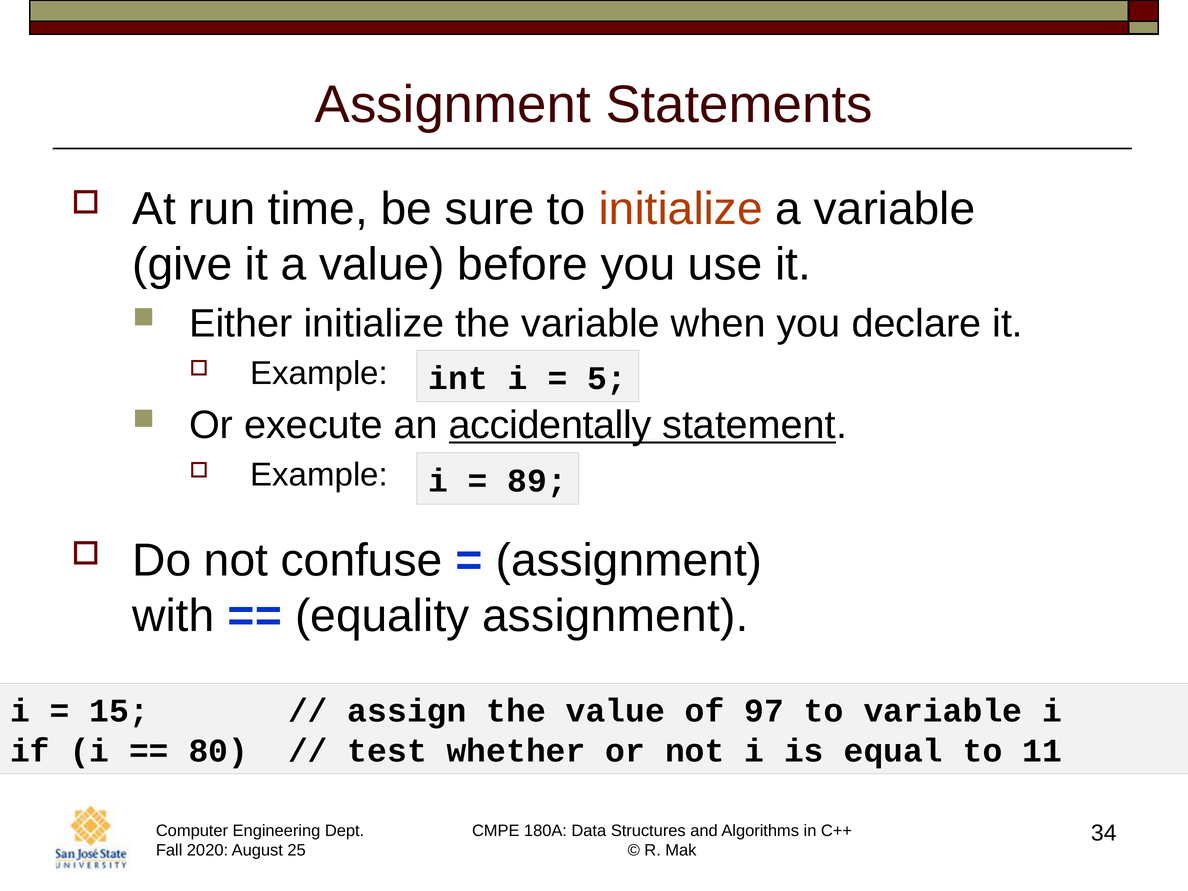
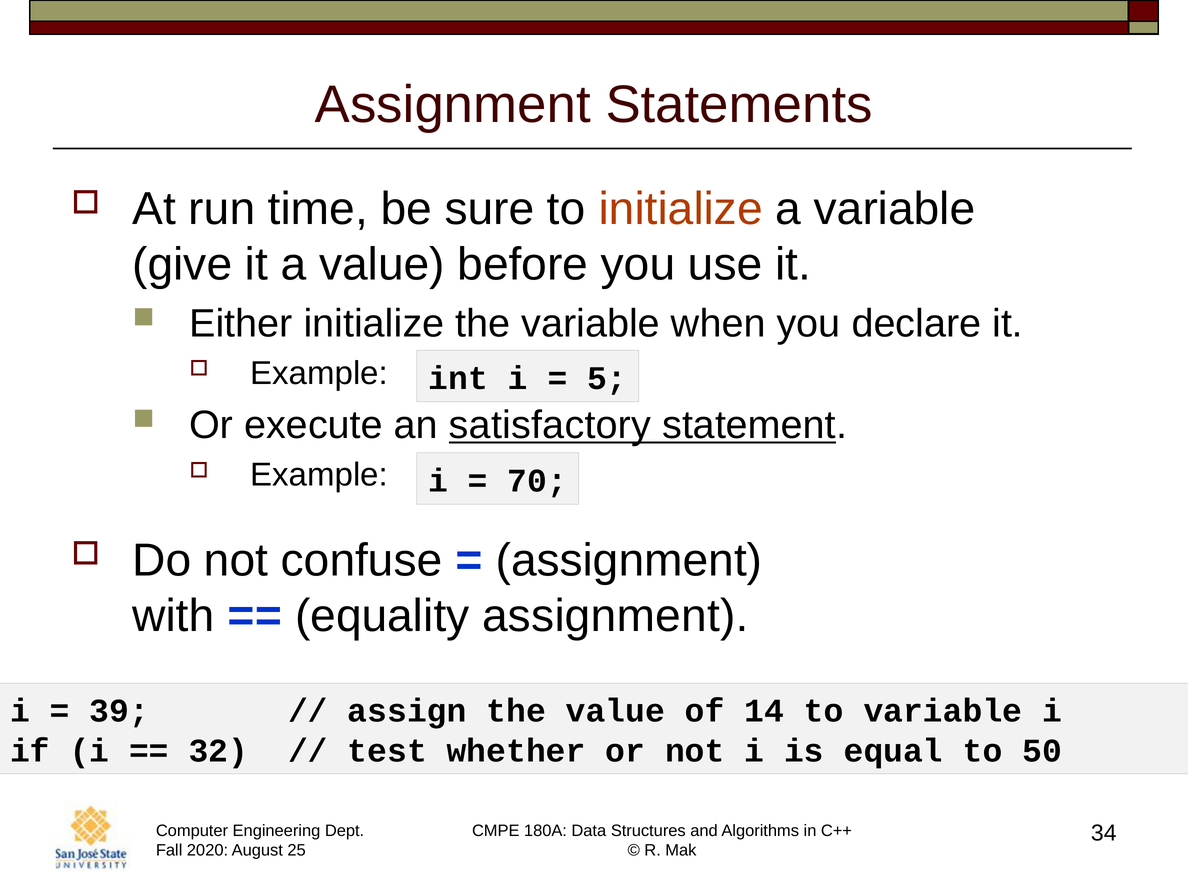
accidentally: accidentally -> satisfactory (550, 425)
89: 89 -> 70 (537, 481)
15: 15 -> 39 (119, 711)
97: 97 -> 14 (764, 711)
80: 80 -> 32 (218, 751)
11: 11 -> 50 (1042, 751)
